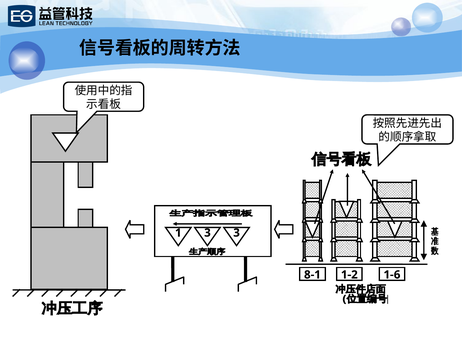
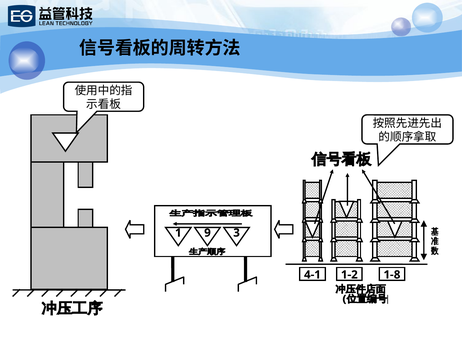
1 3: 3 -> 9 (207, 233)
8-1: 8-1 -> 4-1 (312, 275)
1-6: 1-6 -> 1-8 (392, 275)
